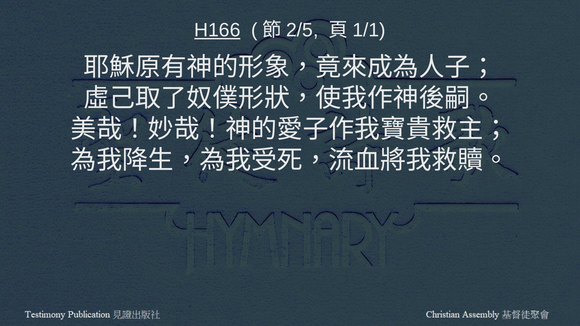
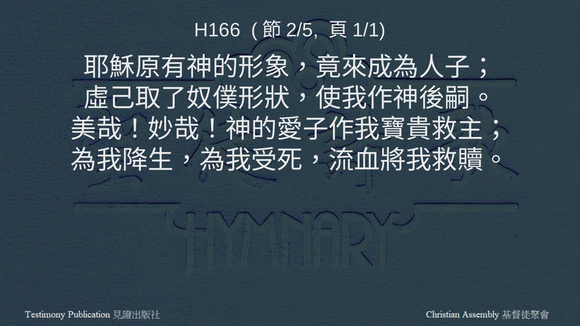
H166 underline: present -> none (217, 30)
